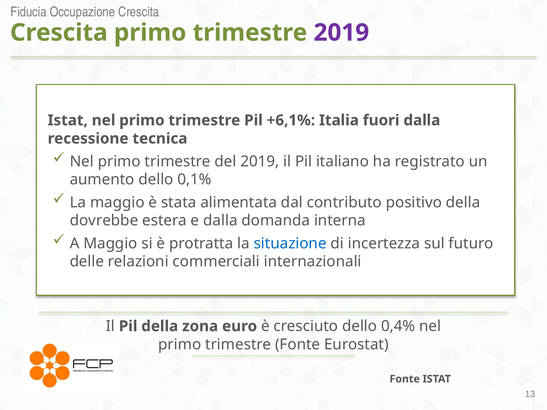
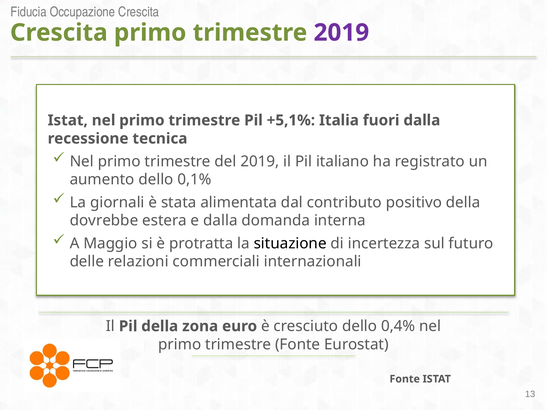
+6,1%: +6,1% -> +5,1% (291, 120)
La maggio: maggio -> giornali (117, 202)
situazione colour: blue -> black (290, 244)
